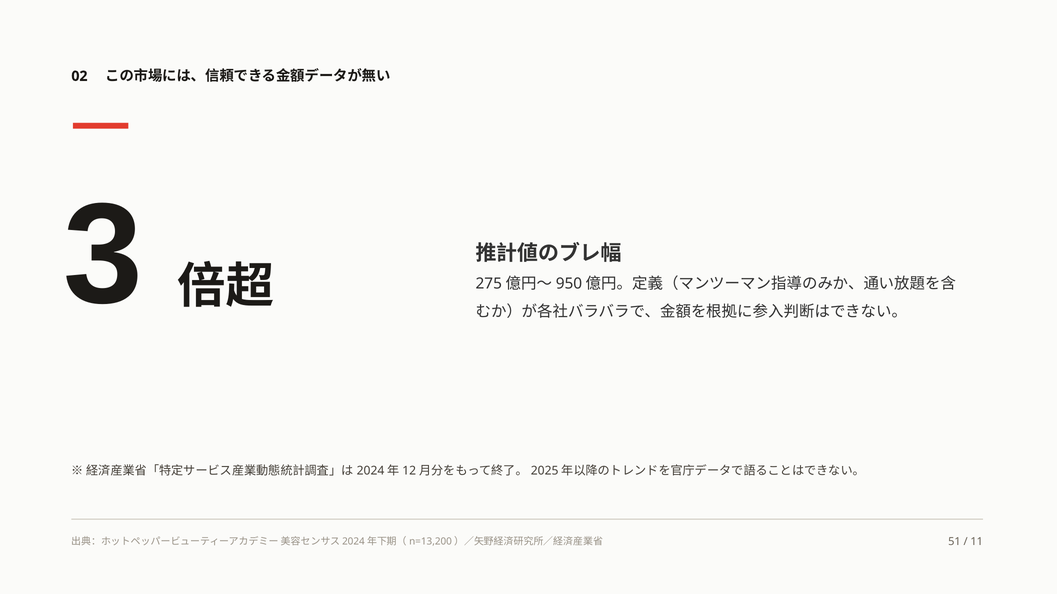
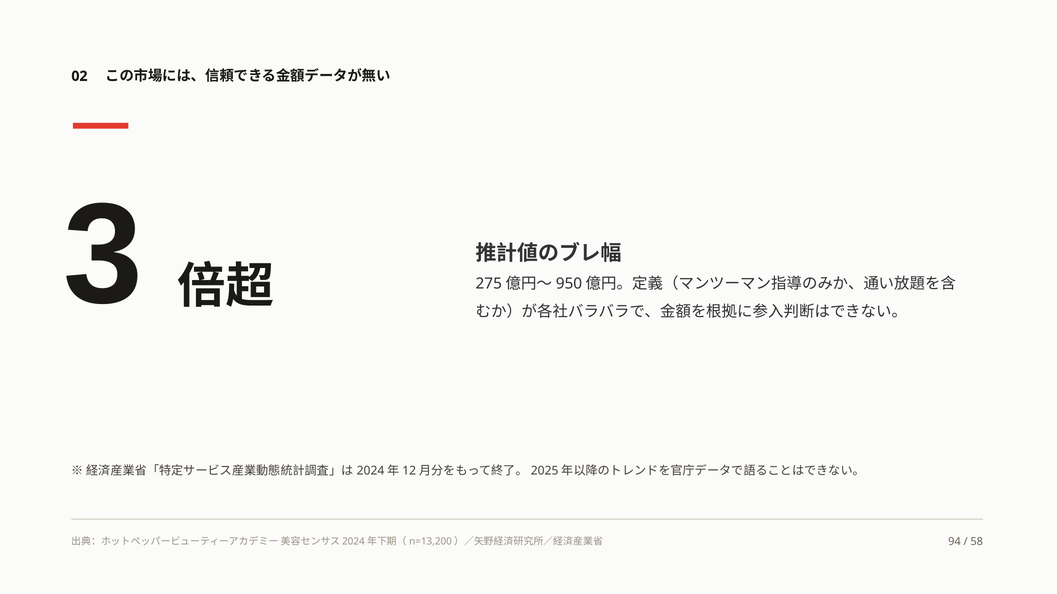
51: 51 -> 94 (955, 542)
11: 11 -> 58 (977, 542)
